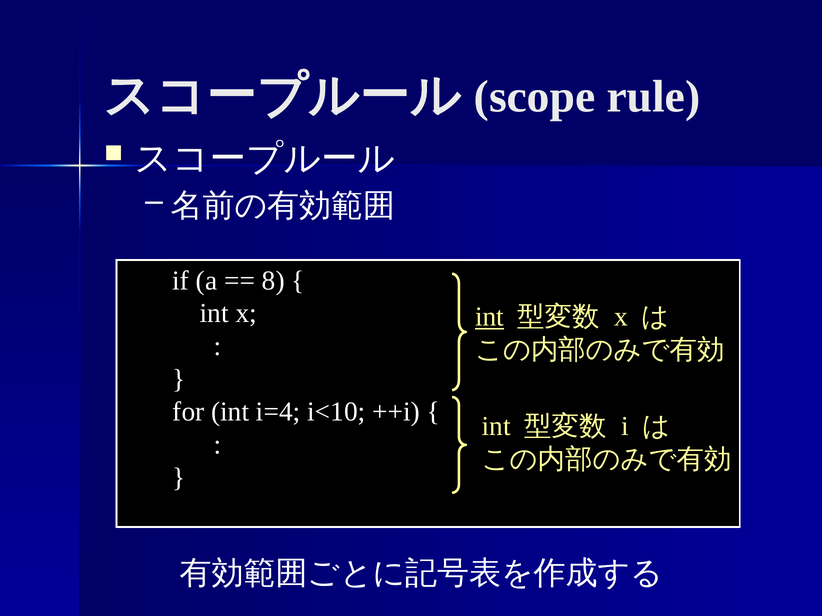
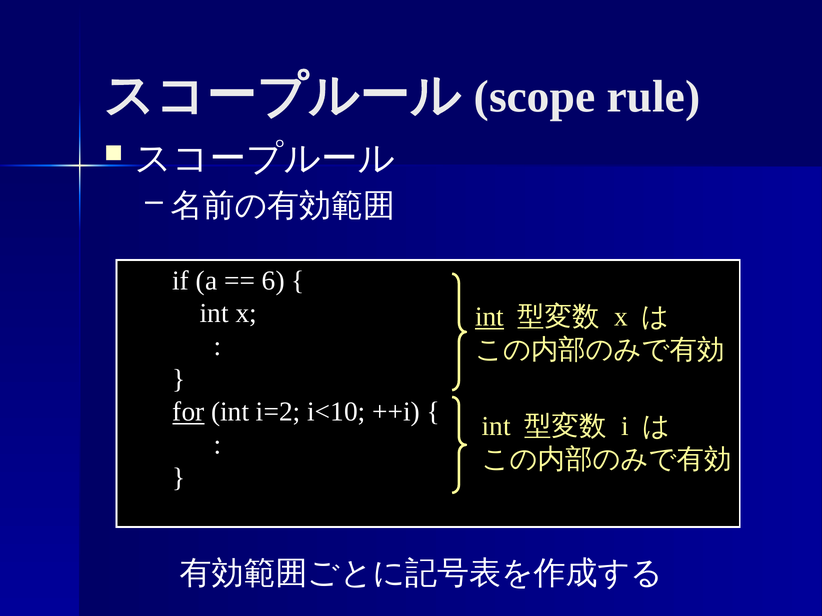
8: 8 -> 6 (273, 281)
for underline: none -> present (188, 412)
i=4: i=4 -> i=2 (278, 412)
